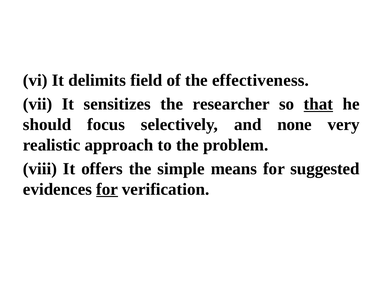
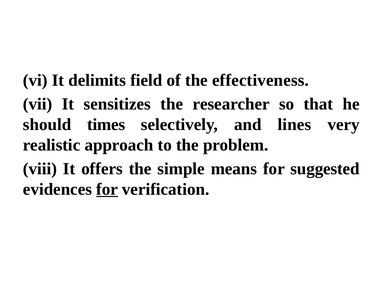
that underline: present -> none (318, 104)
focus: focus -> times (106, 125)
none: none -> lines (294, 125)
